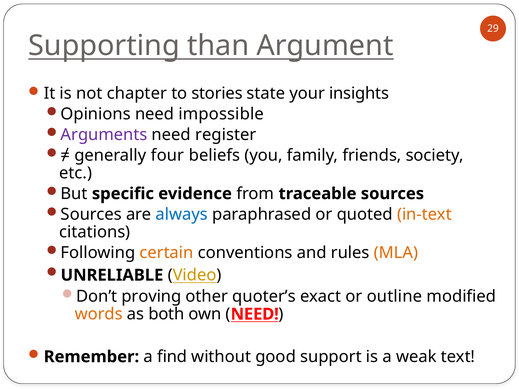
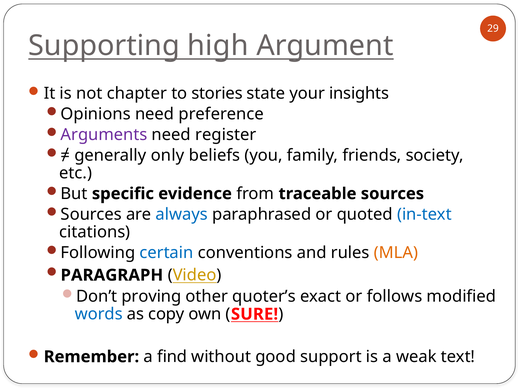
than: than -> high (218, 46)
impossible: impossible -> preference (221, 114)
four: four -> only (168, 155)
in-text colour: orange -> blue (424, 214)
certain colour: orange -> blue (167, 253)
UNRELIABLE: UNRELIABLE -> PARAGRAPH (112, 275)
outline: outline -> follows (395, 296)
words colour: orange -> blue (99, 314)
both: both -> copy (166, 314)
NEED: NEED -> SURE (255, 314)
